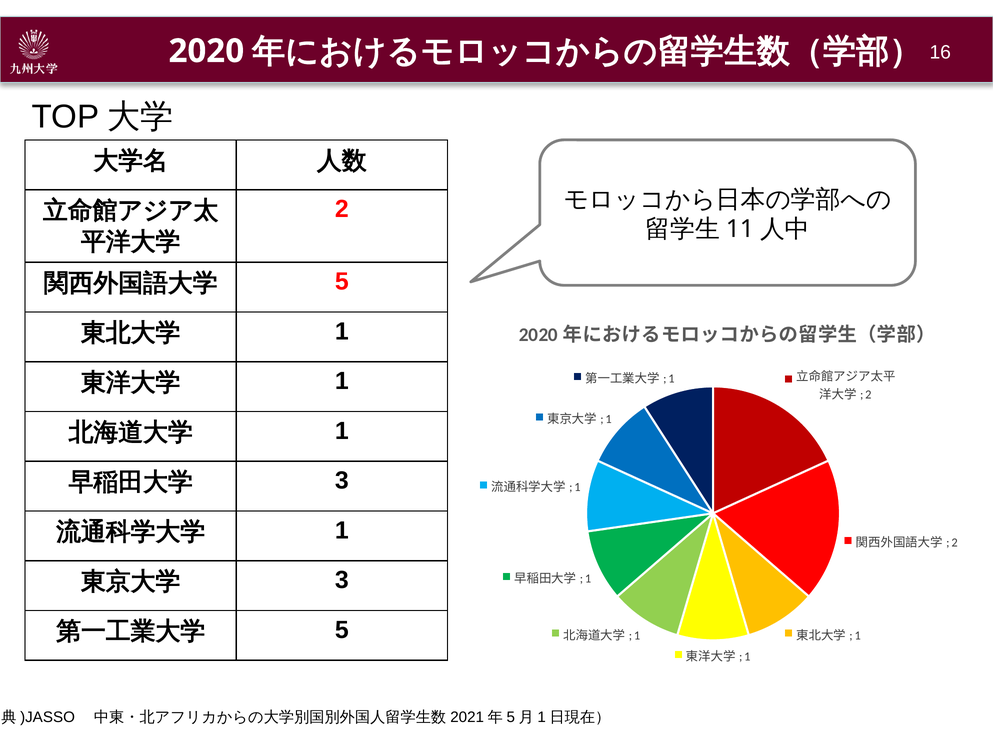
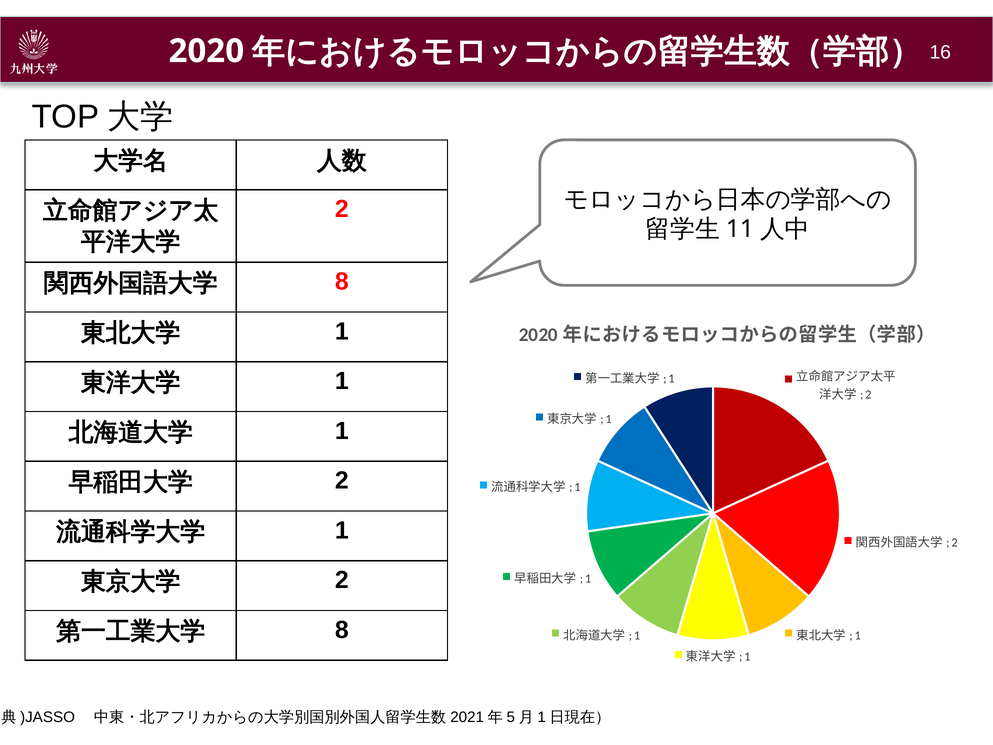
5: 5 -> 8 (342, 281)
3: 3 -> 2 (342, 480)
3: 3 -> 2 (342, 580)
5: 5 -> 8 (342, 630)
